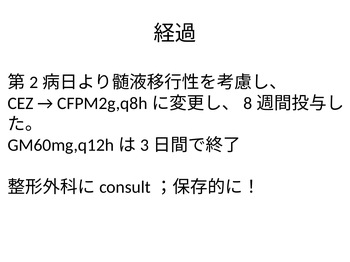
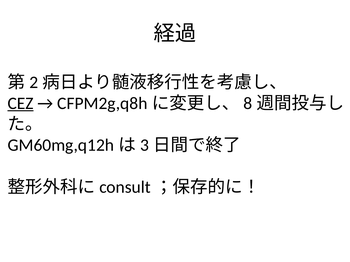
CEZ underline: none -> present (21, 103)
